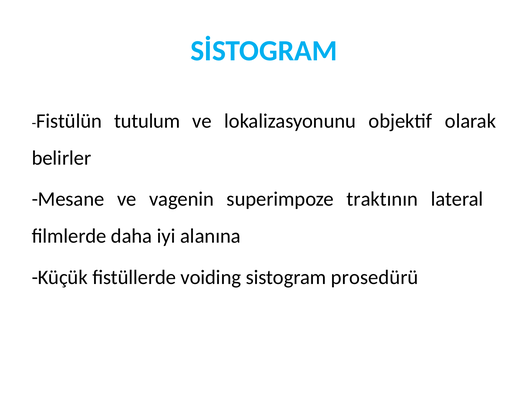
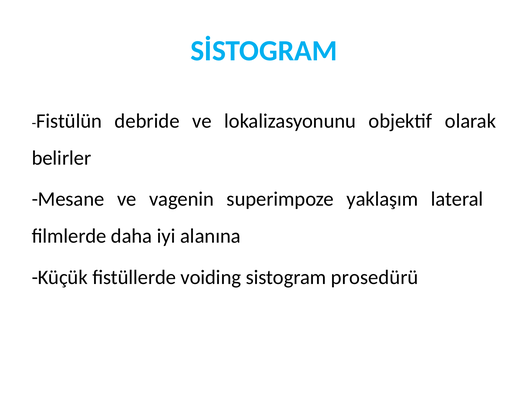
tutulum: tutulum -> debride (147, 121)
traktının: traktının -> yaklaşım (382, 199)
